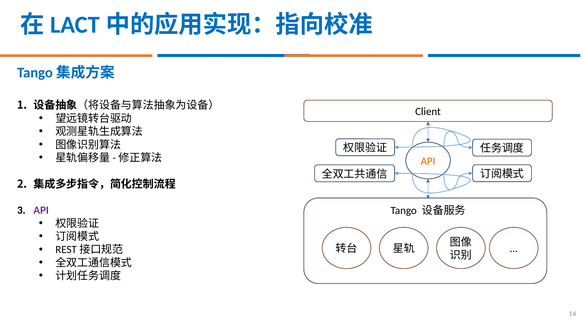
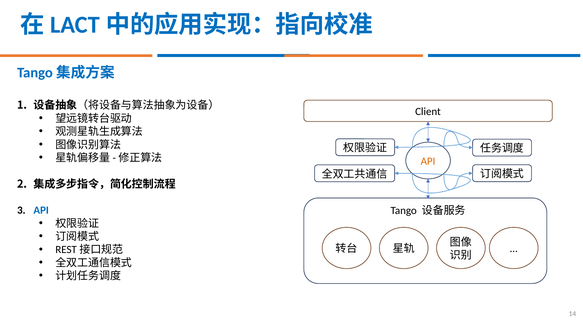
API colour: purple -> blue (41, 210)
